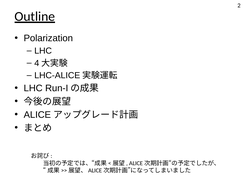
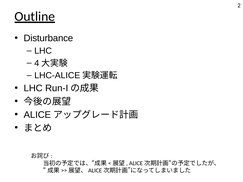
Polarization: Polarization -> Disturbance (48, 38)
